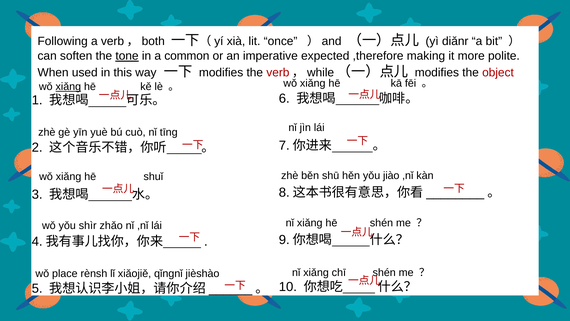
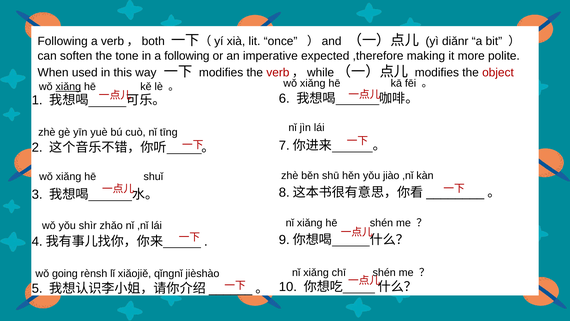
tone underline: present -> none (127, 56)
a common: common -> following (187, 56)
place: place -> going (65, 273)
